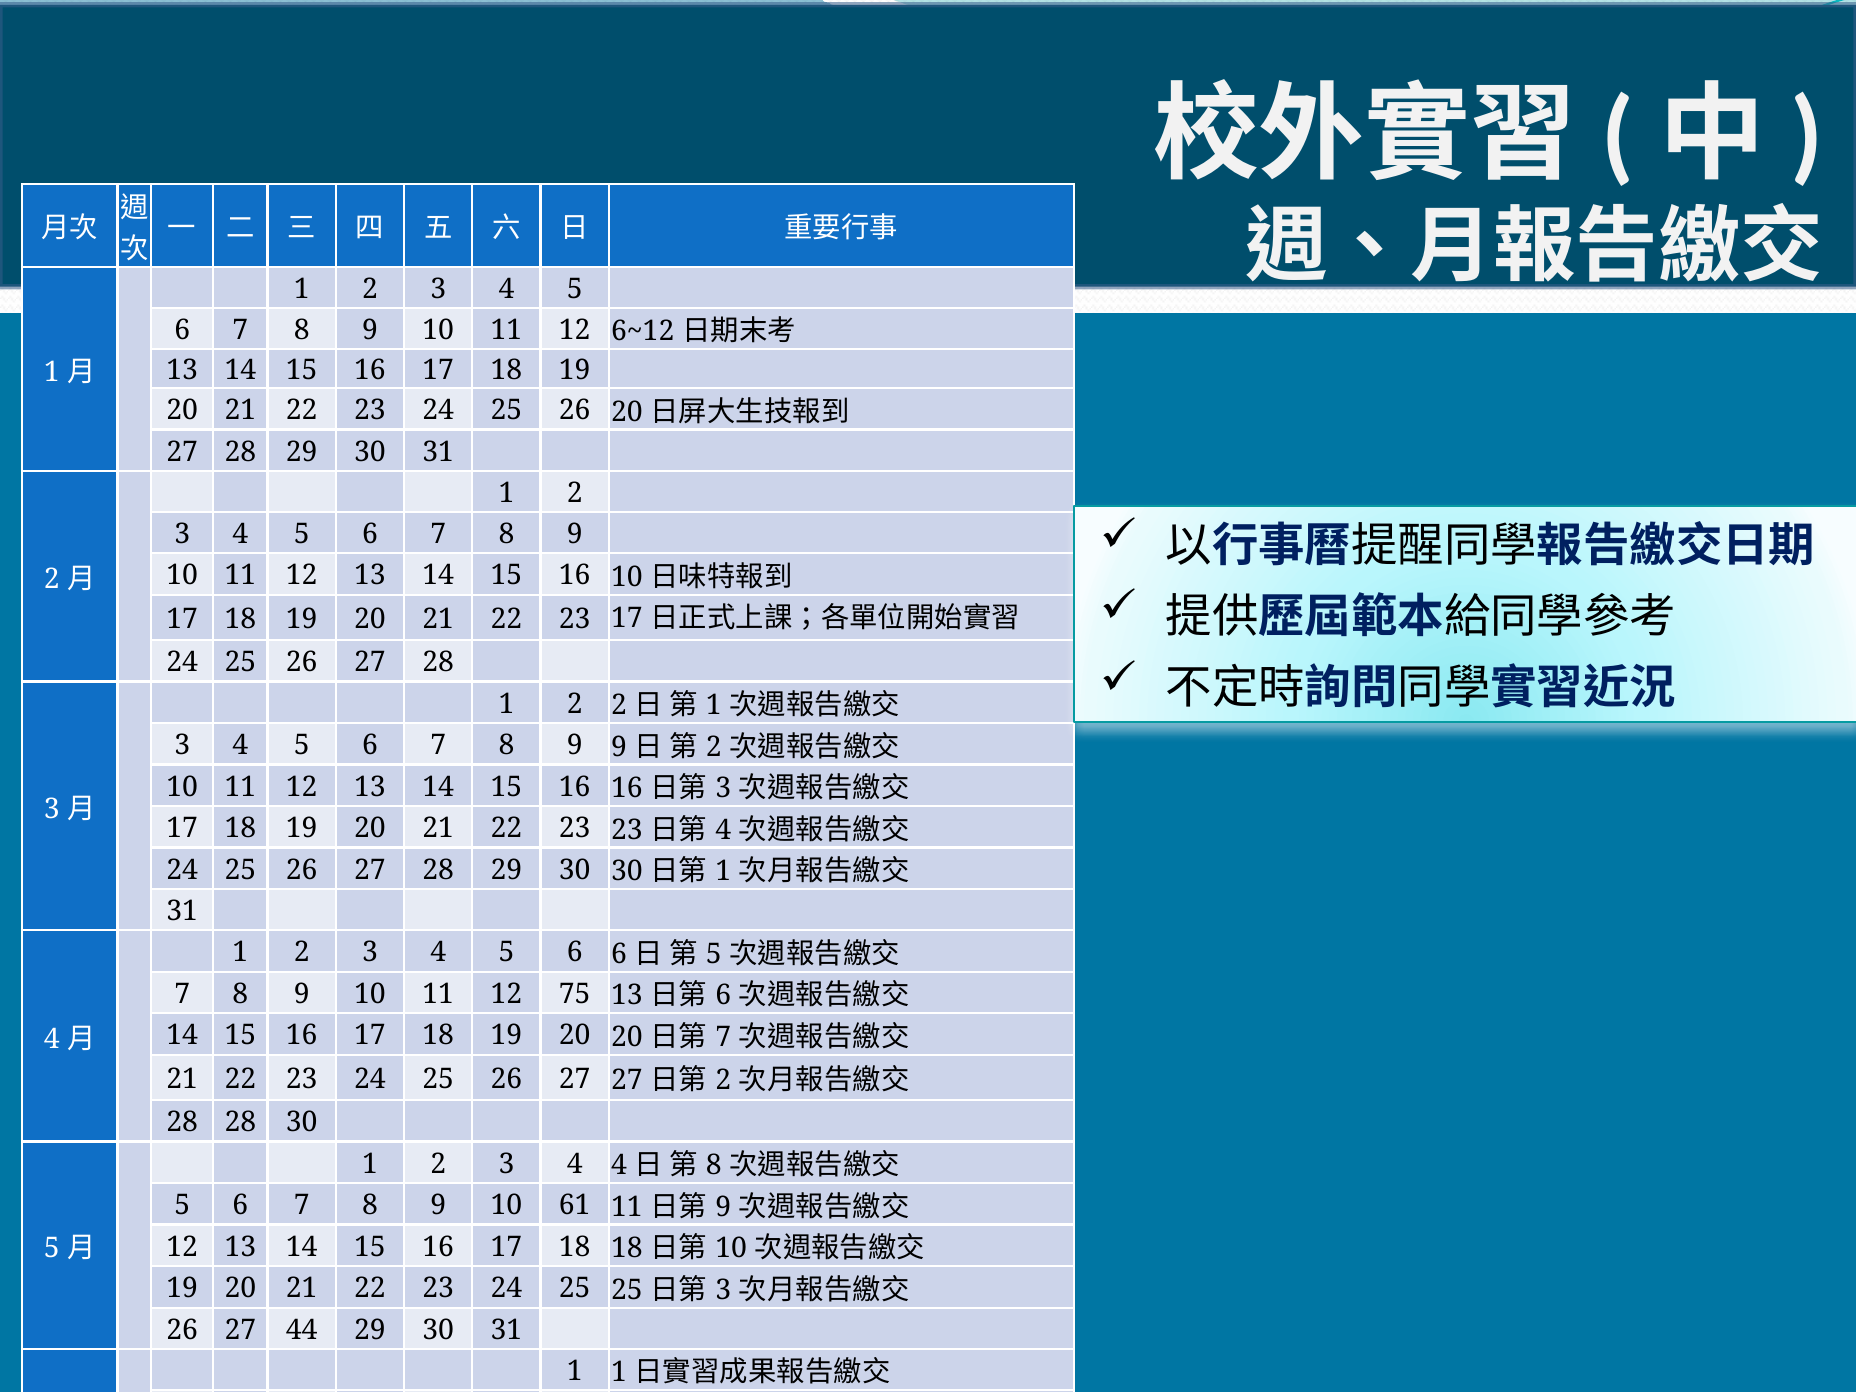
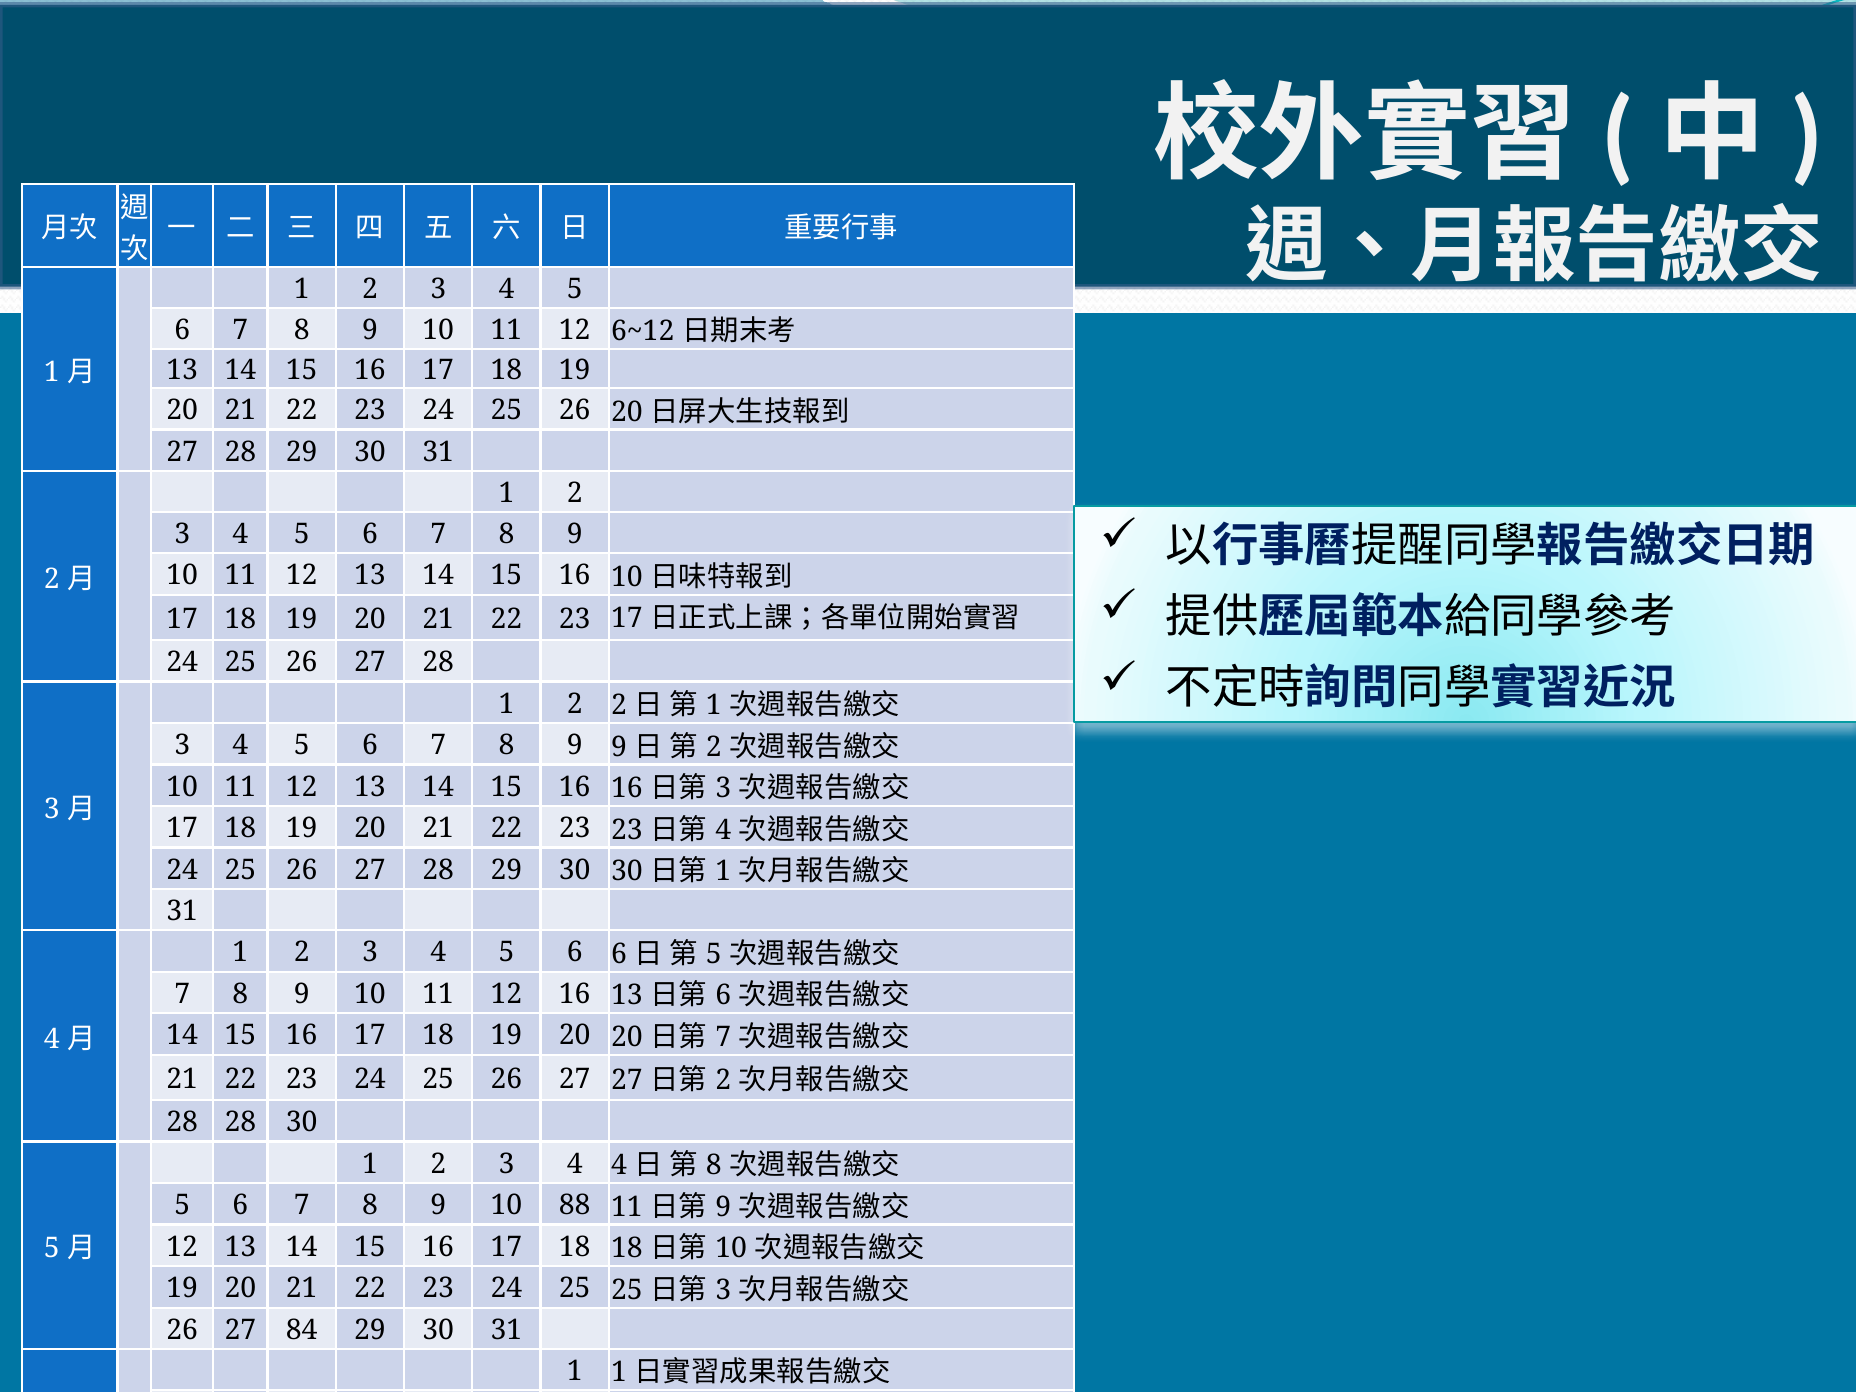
12 75: 75 -> 16 (575, 994)
61: 61 -> 88 (575, 1205)
44: 44 -> 84 (302, 1330)
